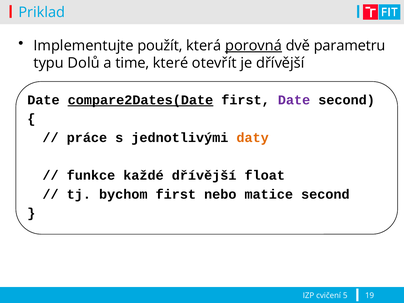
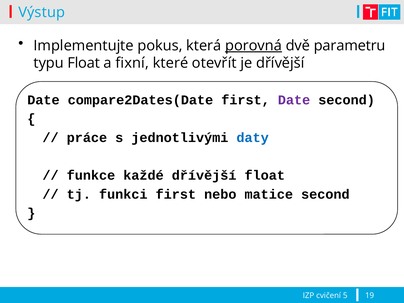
Priklad: Priklad -> Výstup (42, 13)
použít: použít -> pokus (160, 46)
typu Dolů: Dolů -> Float (84, 63)
time: time -> fixní (132, 63)
compare2Dates(Date underline: present -> none (140, 100)
daty colour: orange -> blue (253, 138)
bychom: bychom -> funkci (123, 194)
